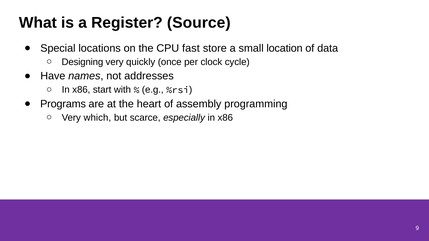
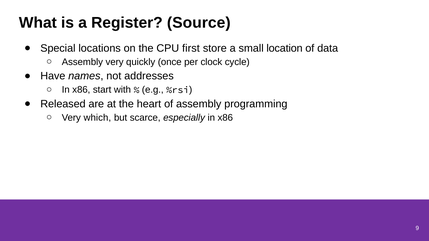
fast: fast -> first (191, 48)
Designing: Designing -> Assembly (82, 62)
Programs: Programs -> Released (63, 104)
